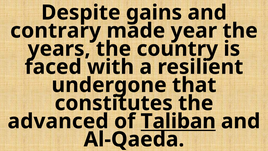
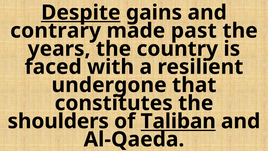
Despite underline: none -> present (81, 13)
year: year -> past (194, 31)
advanced: advanced -> shoulders (58, 121)
